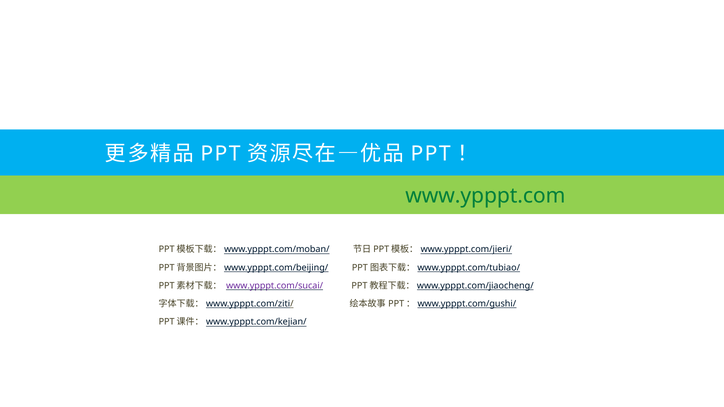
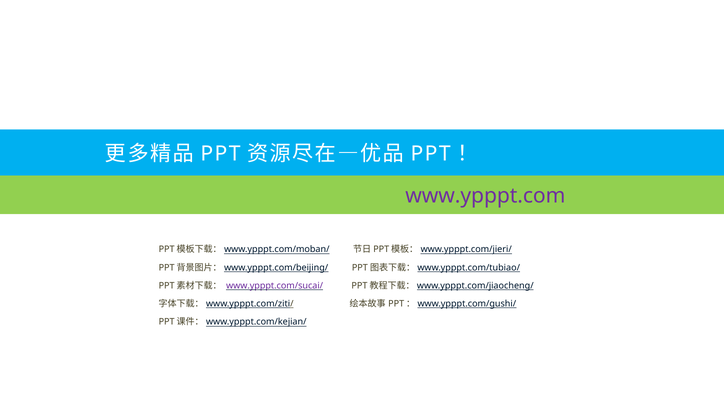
www.ypppt.com colour: green -> purple (485, 196)
